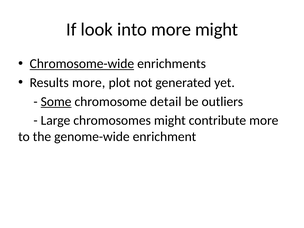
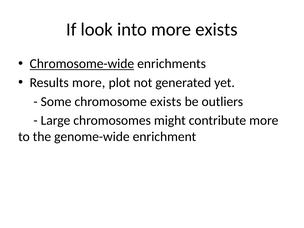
more might: might -> exists (216, 29)
Some underline: present -> none (56, 102)
chromosome detail: detail -> exists (166, 102)
